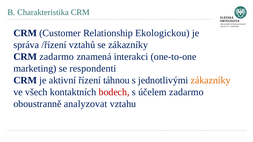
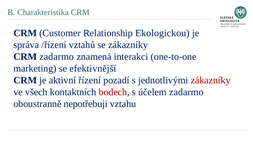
respondenti: respondenti -> efektivnější (93, 69)
táhnou: táhnou -> pozadí (116, 80)
zákazníky colour: orange -> red (211, 80)
analyzovat: analyzovat -> nepotřebuji (86, 104)
